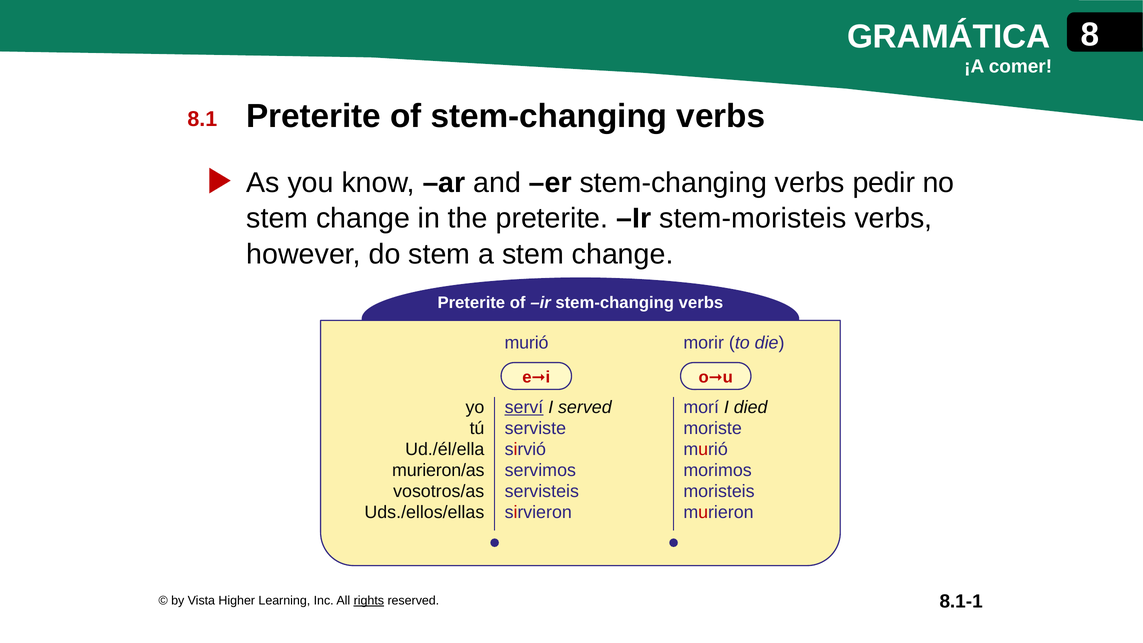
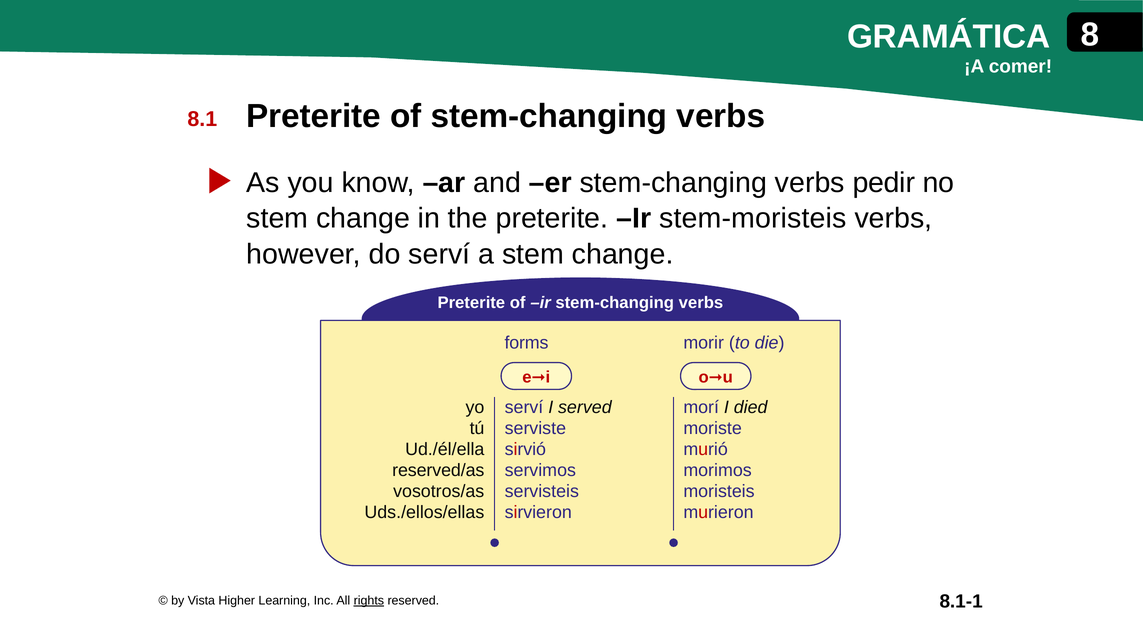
do stem: stem -> serví (439, 254)
murió: murió -> forms (527, 343)
serví underline: present -> none (524, 407)
murieron/as: murieron/as -> reserved/as (438, 470)
